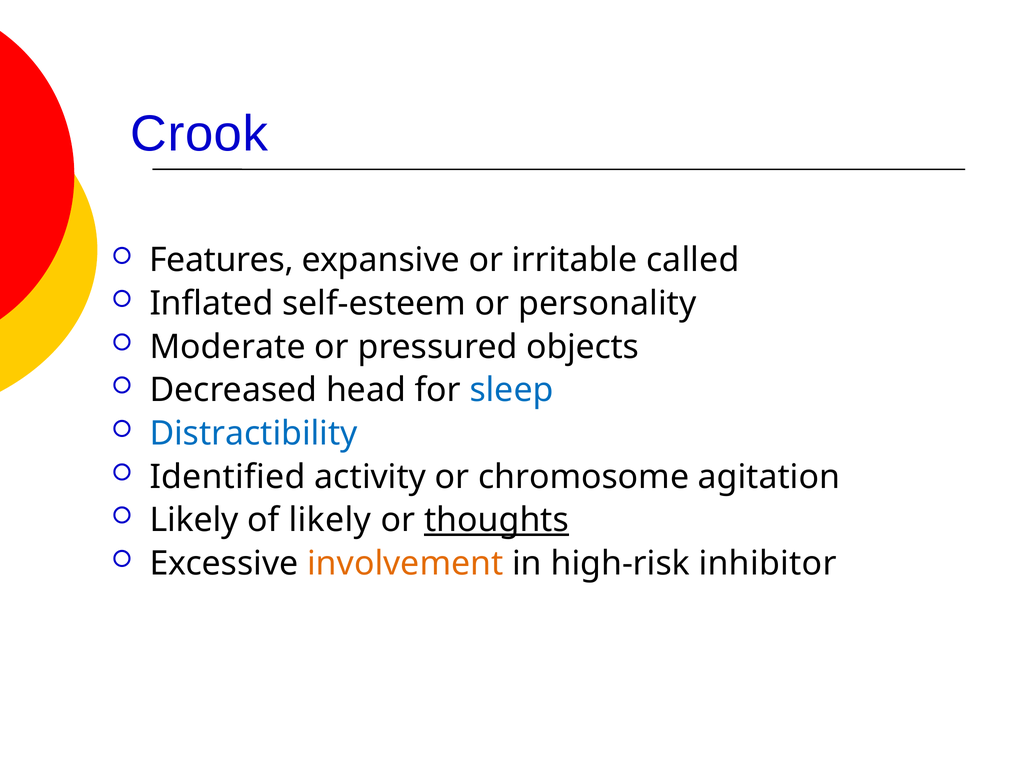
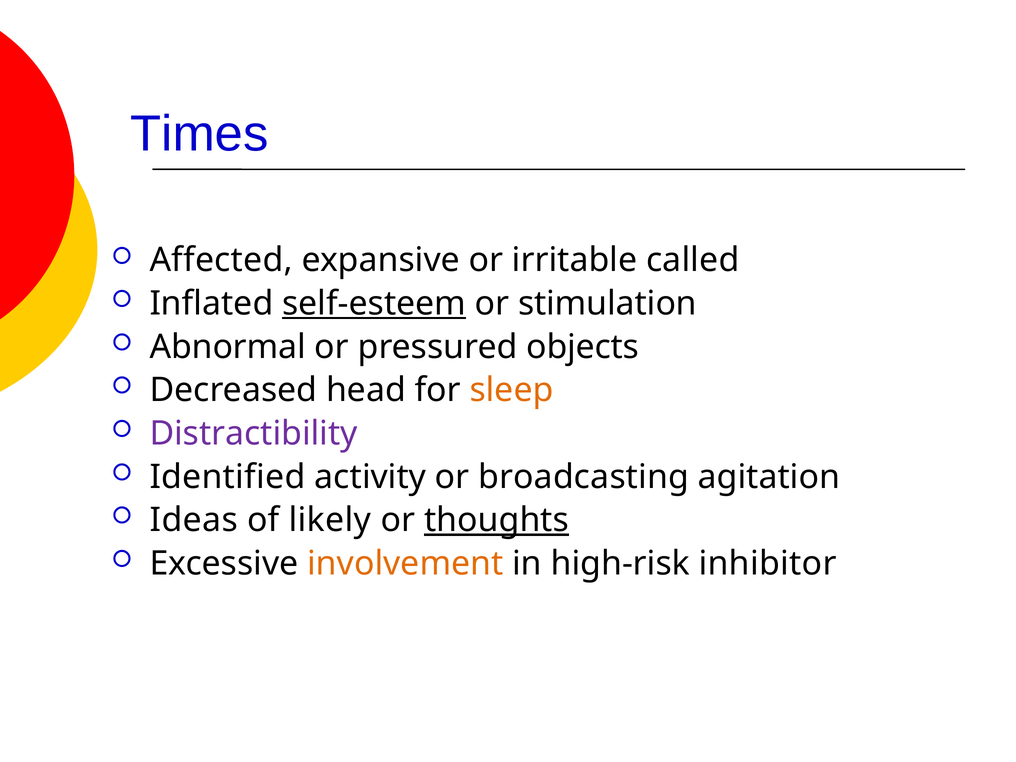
Crook: Crook -> Times (199, 134)
Features: Features -> Affected (221, 260)
self-esteem underline: none -> present (374, 304)
personality: personality -> stimulation (607, 304)
Moderate: Moderate -> Abnormal (228, 347)
sleep colour: blue -> orange (512, 390)
Distractibility colour: blue -> purple (254, 434)
chromosome: chromosome -> broadcasting (584, 477)
Likely: Likely -> Ideas (194, 520)
